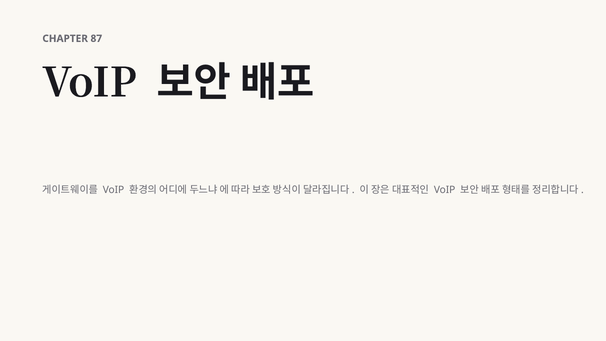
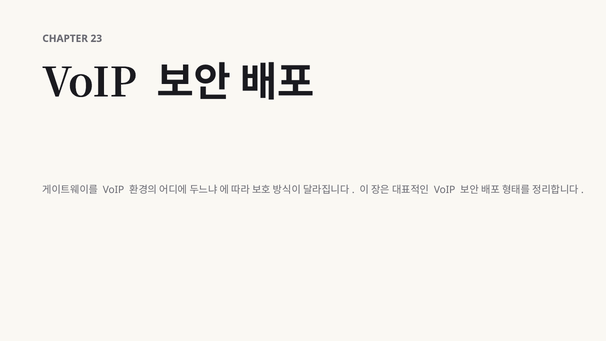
87: 87 -> 23 (96, 39)
